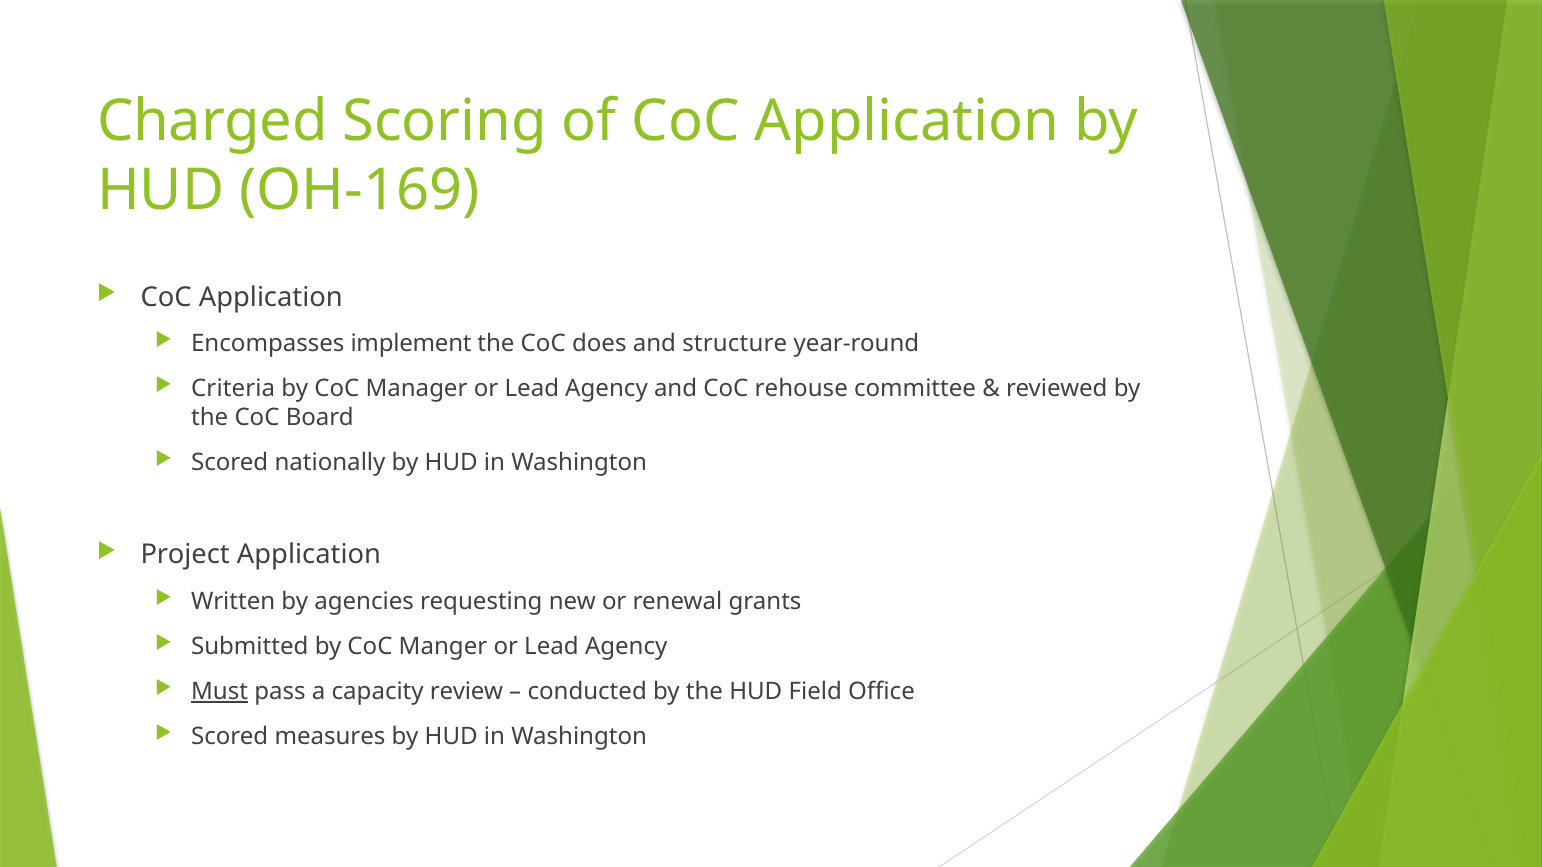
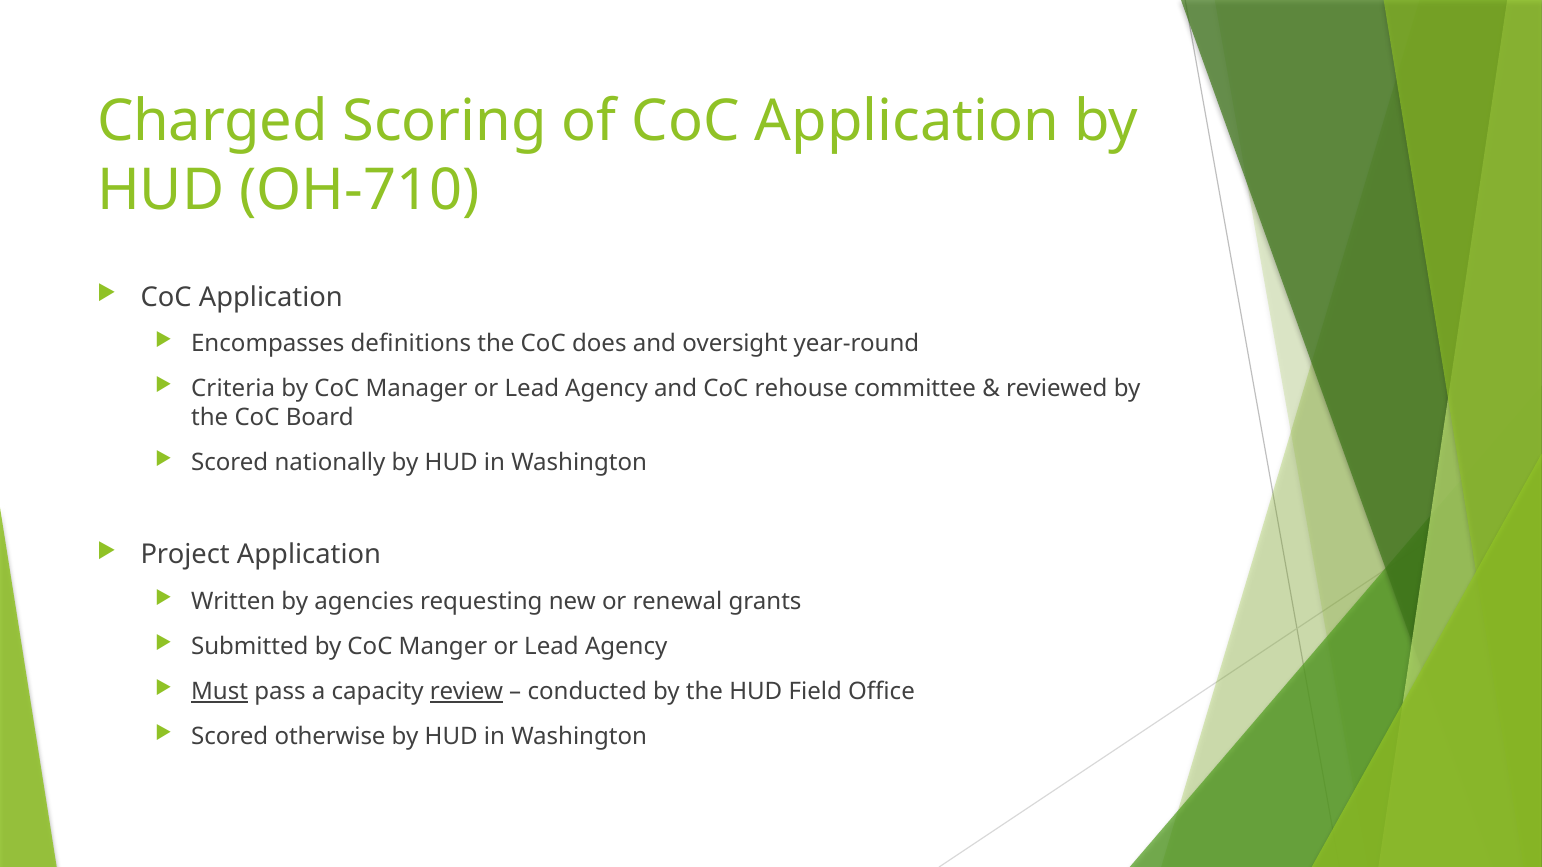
OH-169: OH-169 -> OH-710 (360, 191)
implement: implement -> definitions (411, 344)
structure: structure -> oversight (735, 344)
review underline: none -> present (467, 692)
measures: measures -> otherwise (330, 737)
